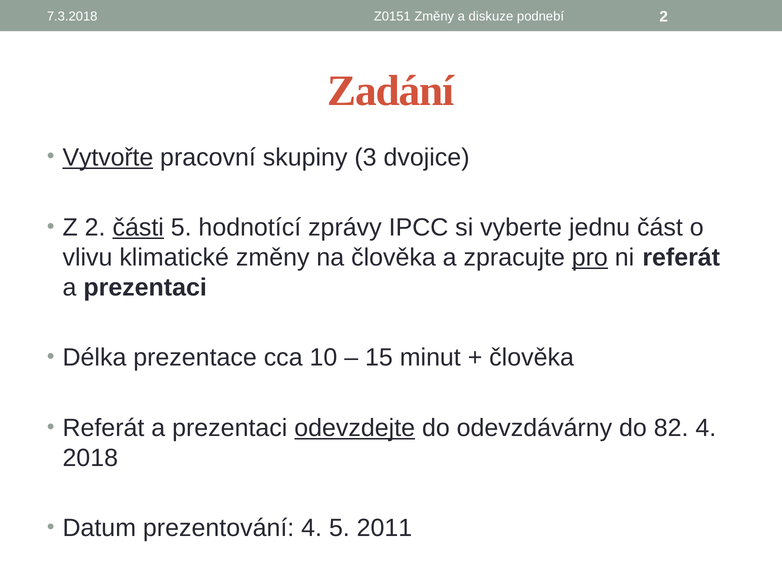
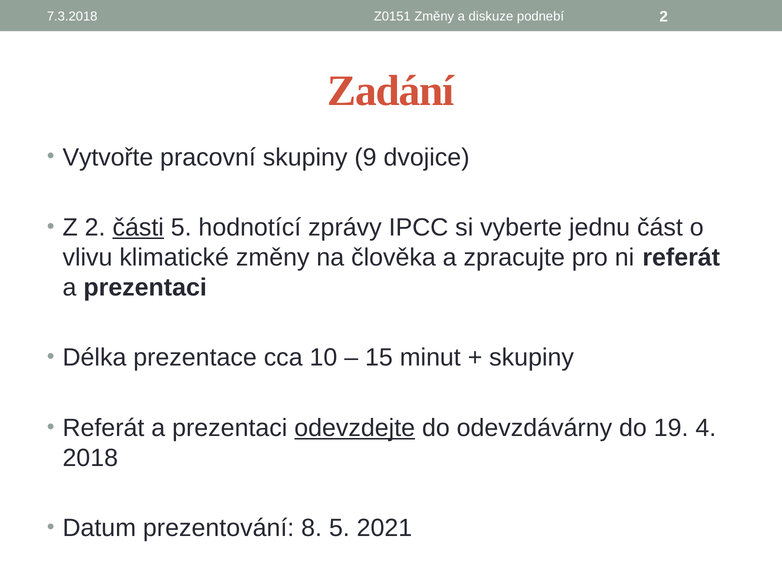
Vytvořte underline: present -> none (108, 157)
3: 3 -> 9 (366, 157)
pro underline: present -> none (590, 258)
člověka: člověka -> skupiny (532, 358)
82: 82 -> 19 (671, 428)
prezentování 4: 4 -> 8 (312, 529)
2011: 2011 -> 2021 (384, 529)
